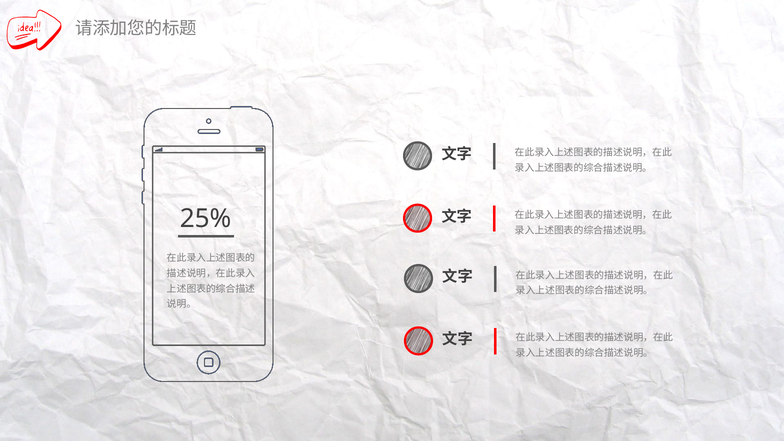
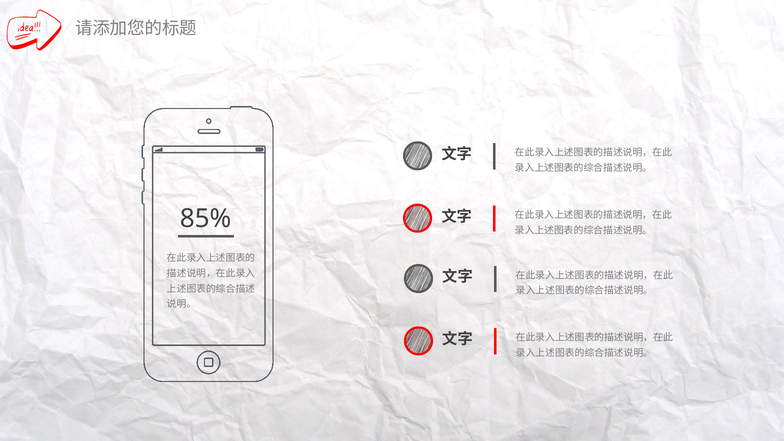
25%: 25% -> 85% (206, 219)
